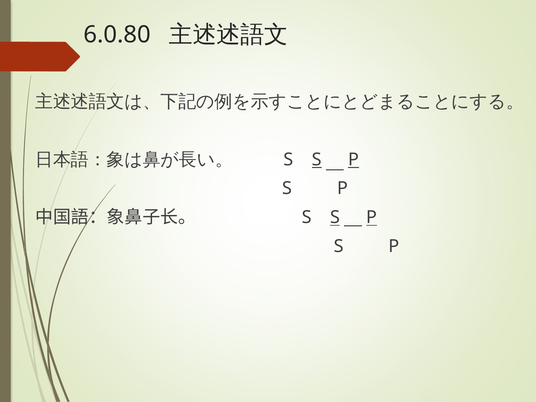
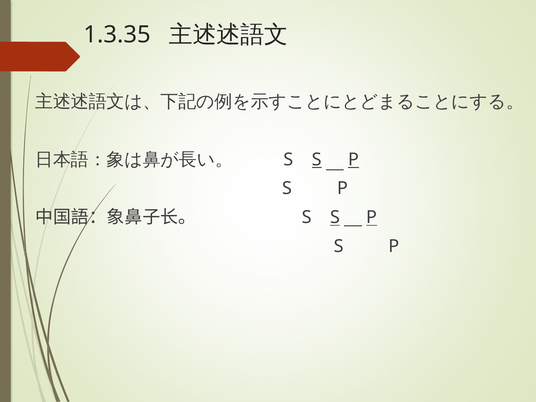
6.0.80: 6.0.80 -> 1.3.35 (117, 35)
